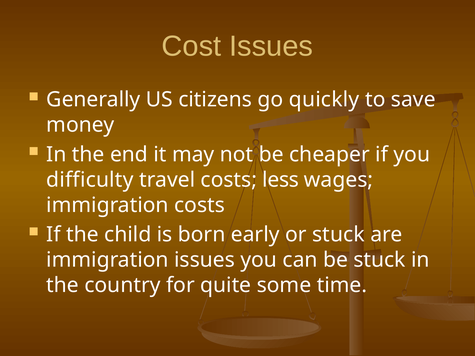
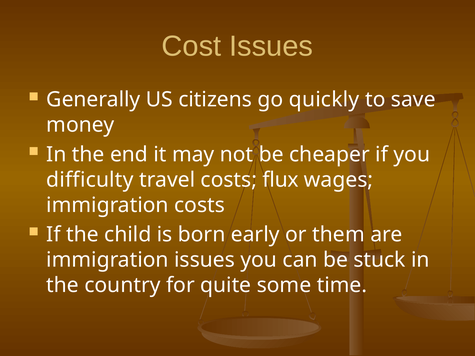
less: less -> flux (281, 180)
or stuck: stuck -> them (338, 235)
